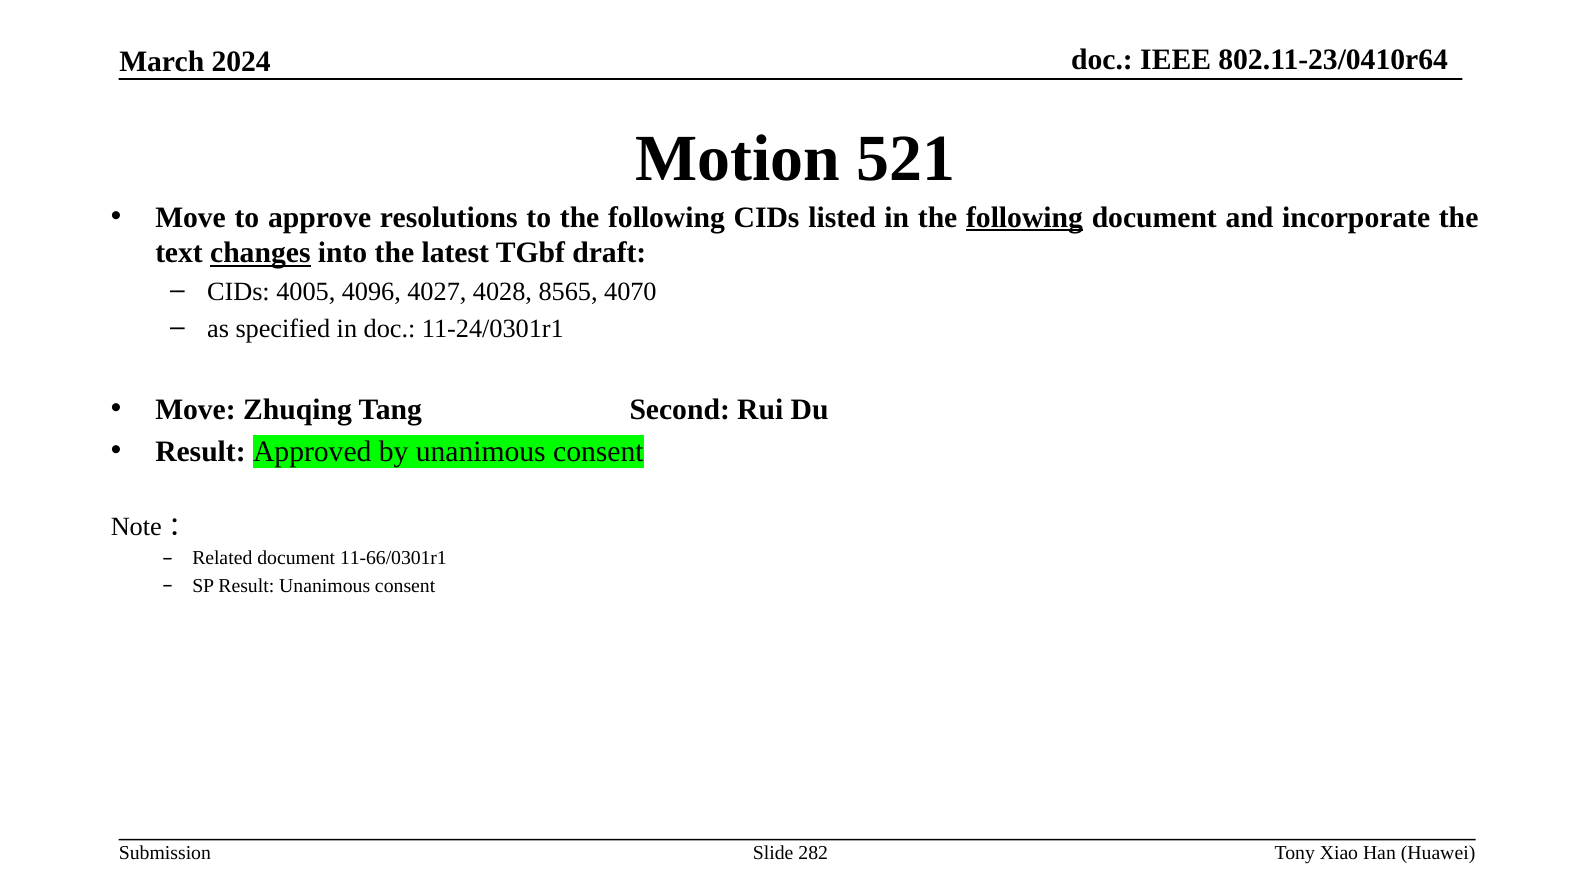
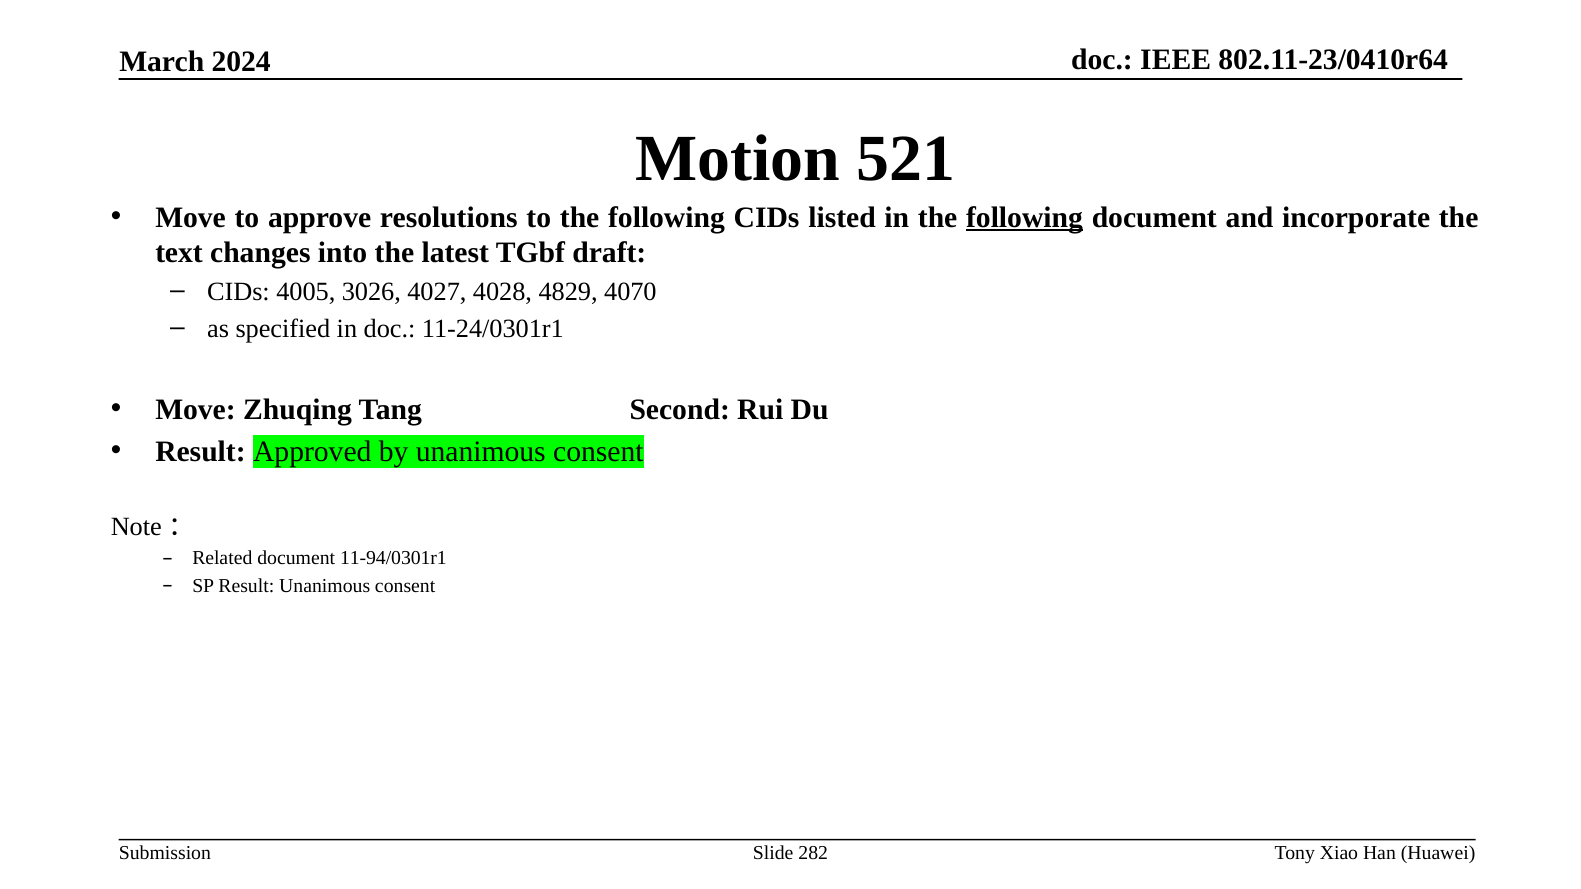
changes underline: present -> none (260, 253)
4096: 4096 -> 3026 (371, 292)
8565: 8565 -> 4829 (568, 292)
11-66/0301r1: 11-66/0301r1 -> 11-94/0301r1 (393, 558)
